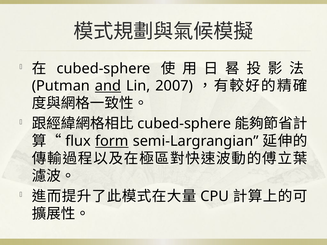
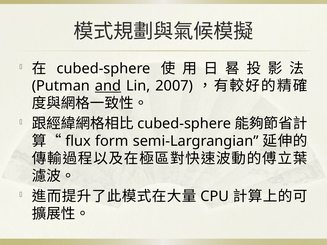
form underline: present -> none (112, 141)
